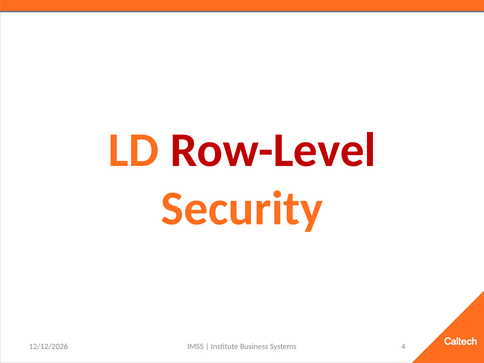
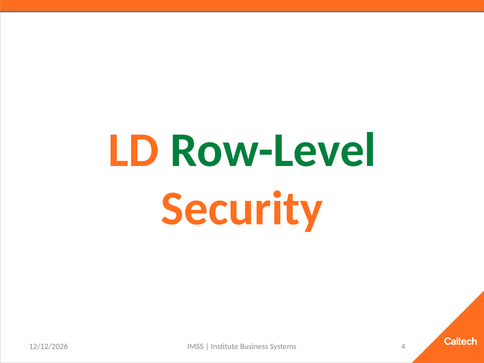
Row-Level colour: red -> green (273, 150)
